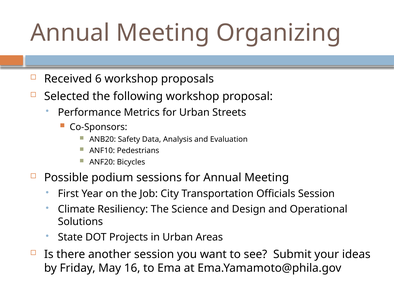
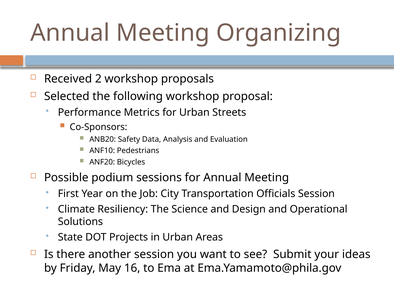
6: 6 -> 2 (98, 79)
